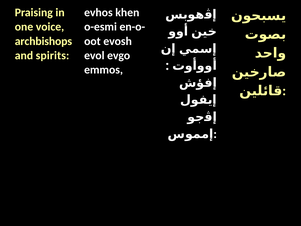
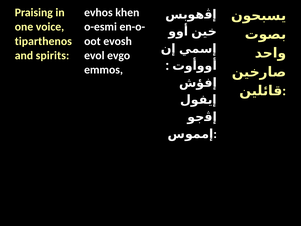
archbishops: archbishops -> tiparthenos (43, 41)
